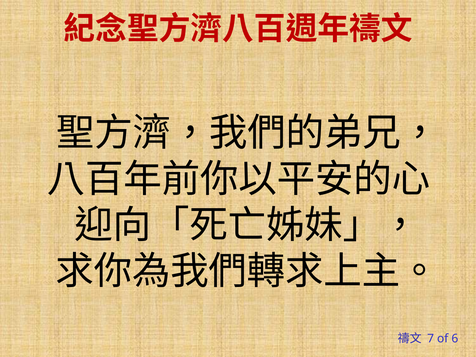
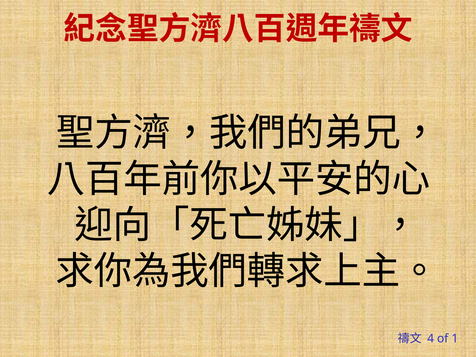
7: 7 -> 4 (431, 339)
6: 6 -> 1 (455, 339)
